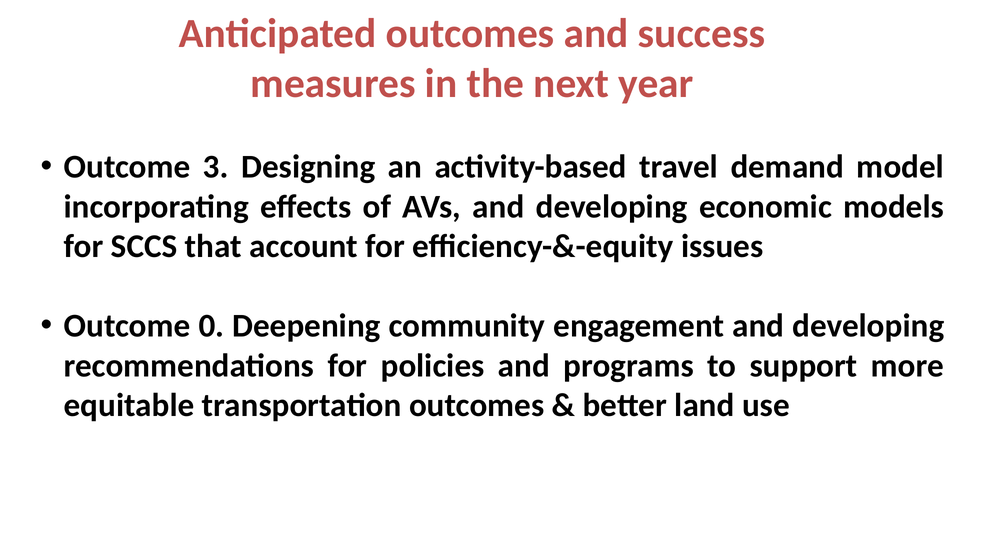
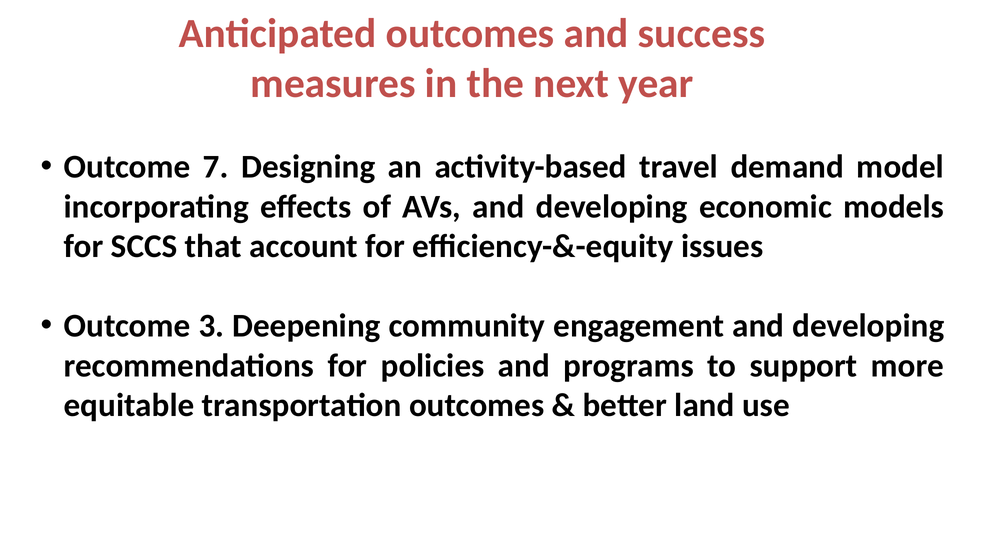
3: 3 -> 7 (216, 167)
0: 0 -> 3 (211, 326)
